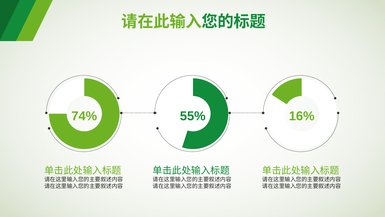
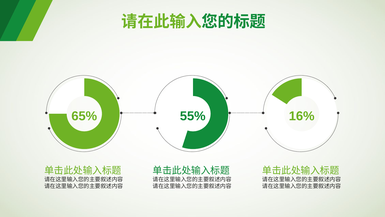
74%: 74% -> 65% (84, 116)
